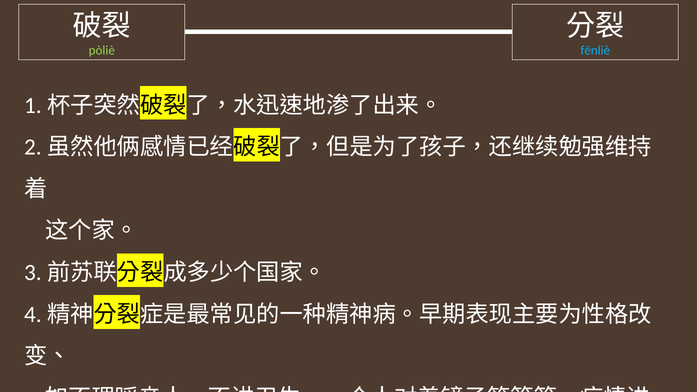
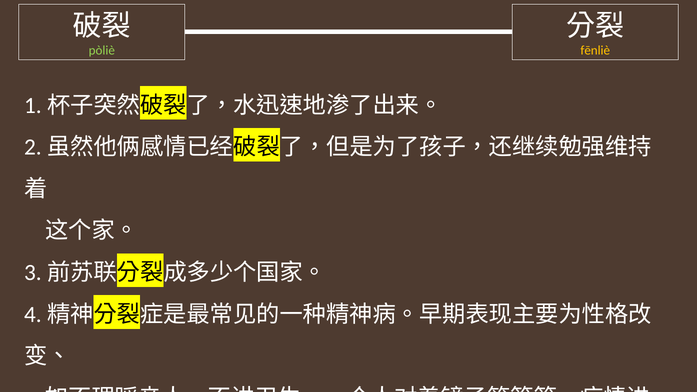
fēnliè colour: light blue -> yellow (595, 50)
